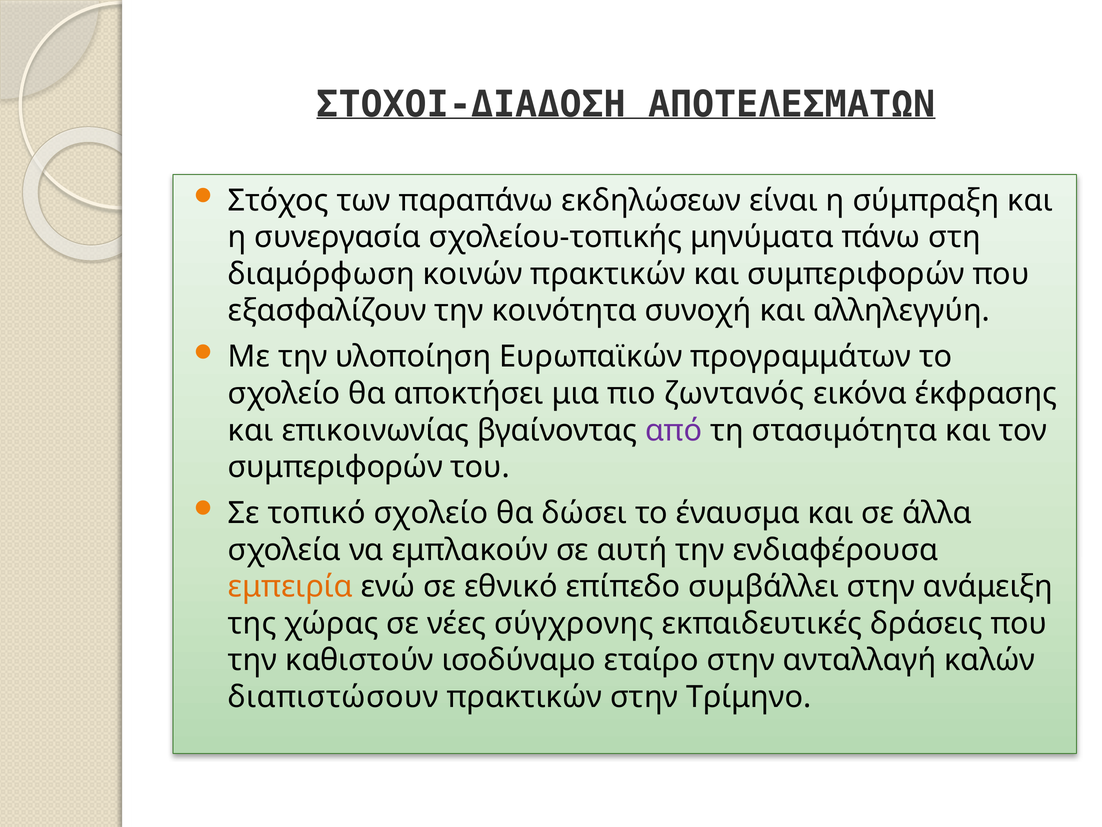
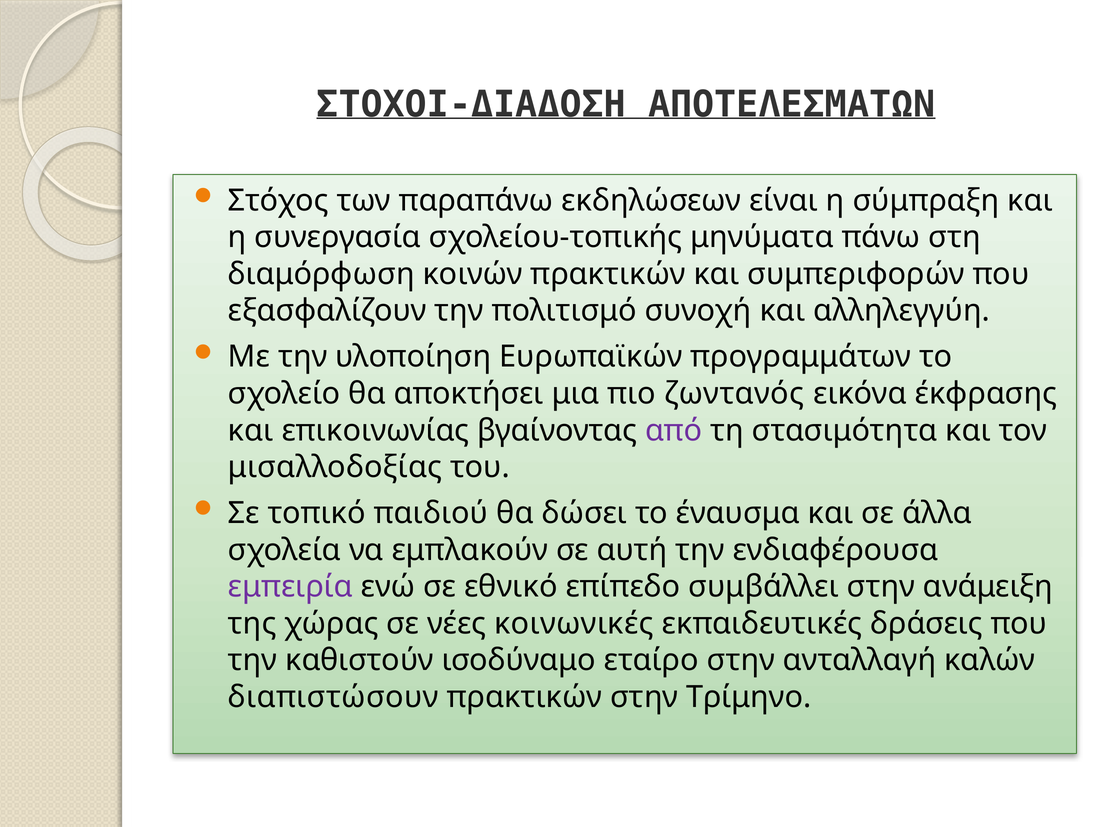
κοινότητα: κοινότητα -> πολιτισμό (564, 311)
συμπεριφορών: συμπεριφορών -> μισαλλοδοξίας (335, 467)
τοπικό σχολείο: σχολείο -> παιδιού (431, 513)
εμπειρία colour: orange -> purple (290, 586)
σύγχρονης: σύγχρονης -> κοινωνικές (574, 623)
